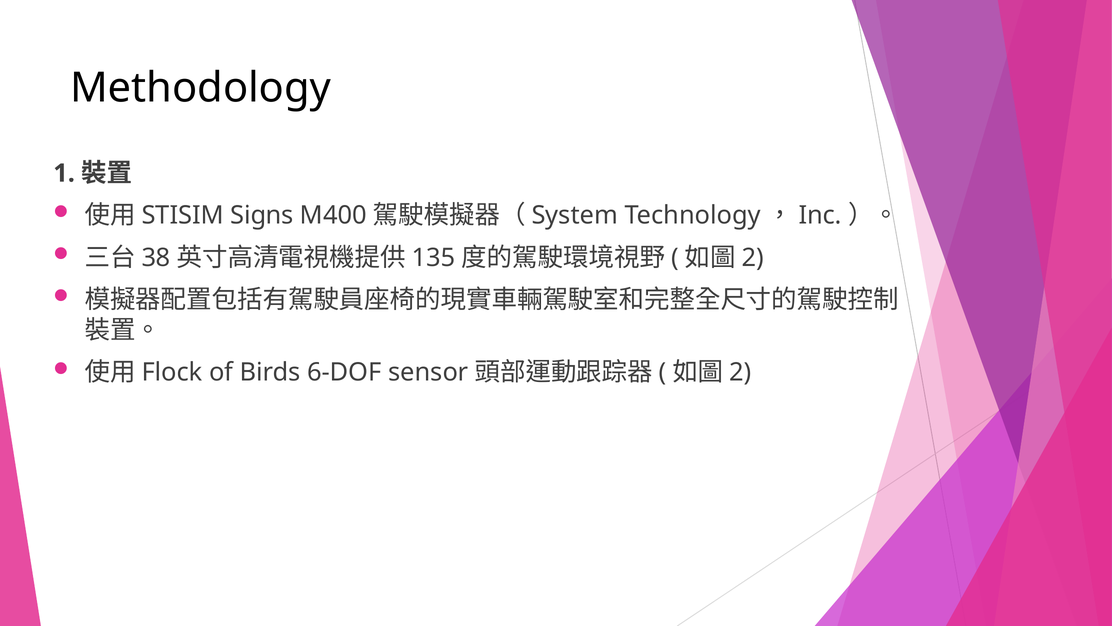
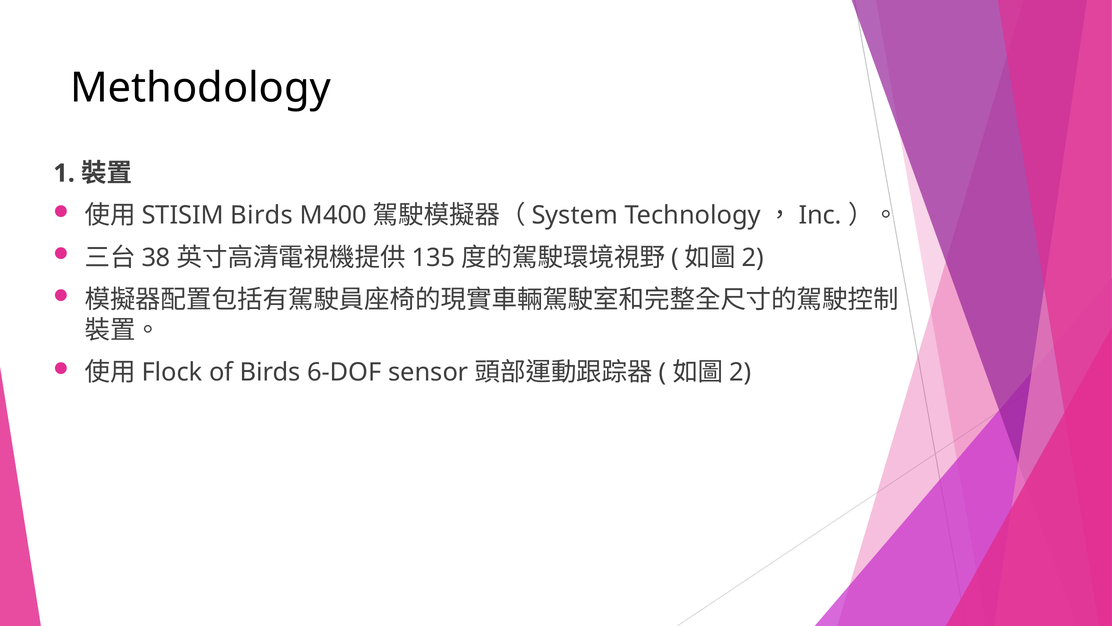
Signs: Signs -> Birds (262, 215)
